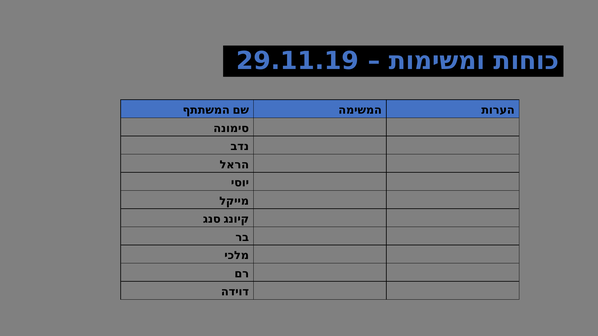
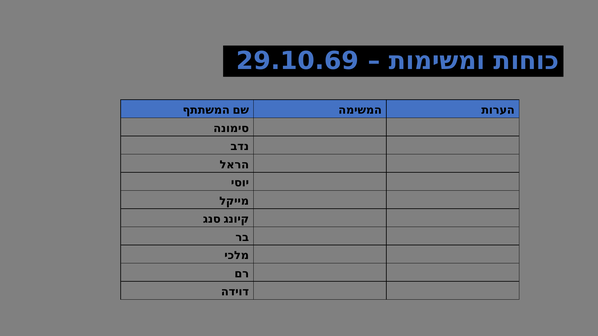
29.11.19: 29.11.19 -> 29.10.69 (298, 61)
